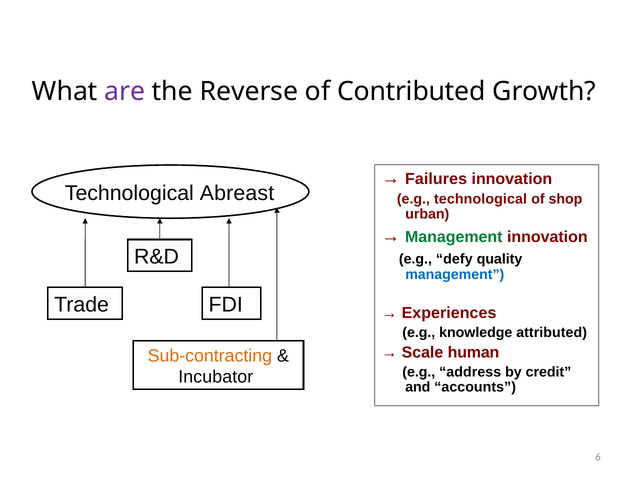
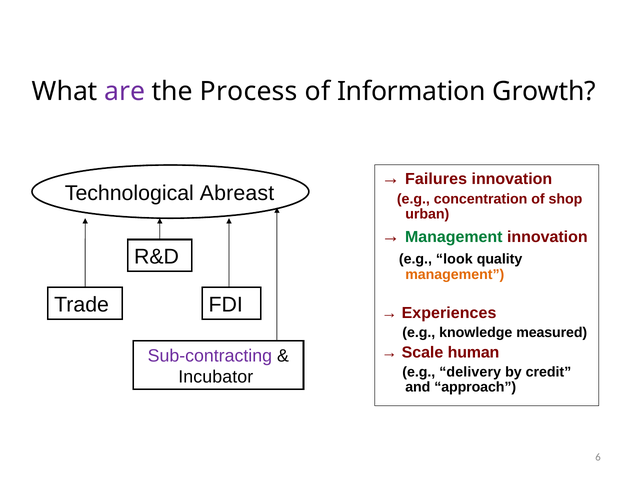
Reverse: Reverse -> Process (249, 92)
Contributed: Contributed -> Information (411, 92)
e.g technological: technological -> concentration (481, 199)
defy: defy -> look (454, 259)
management colour: blue -> orange (455, 275)
attributed: attributed -> measured (552, 333)
Sub-contracting colour: orange -> purple (210, 356)
address: address -> delivery (470, 372)
accounts: accounts -> approach (475, 387)
